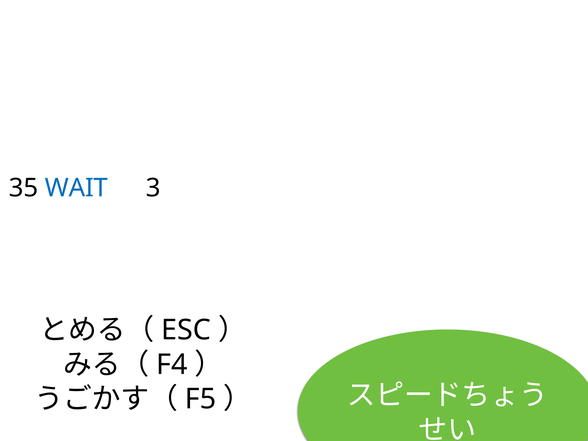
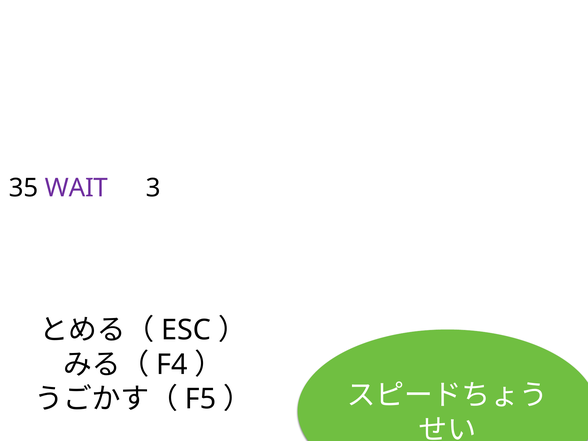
WAIT colour: blue -> purple (76, 188)
